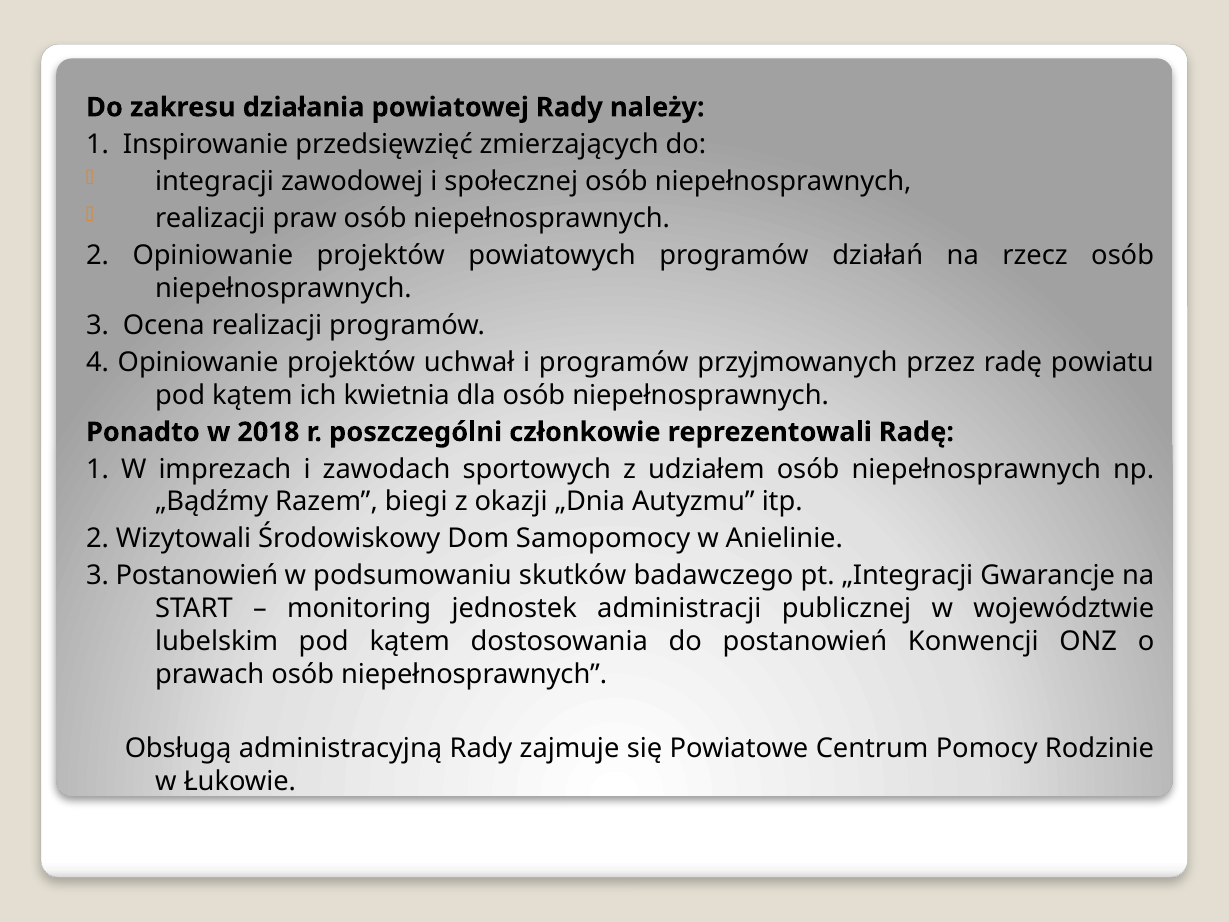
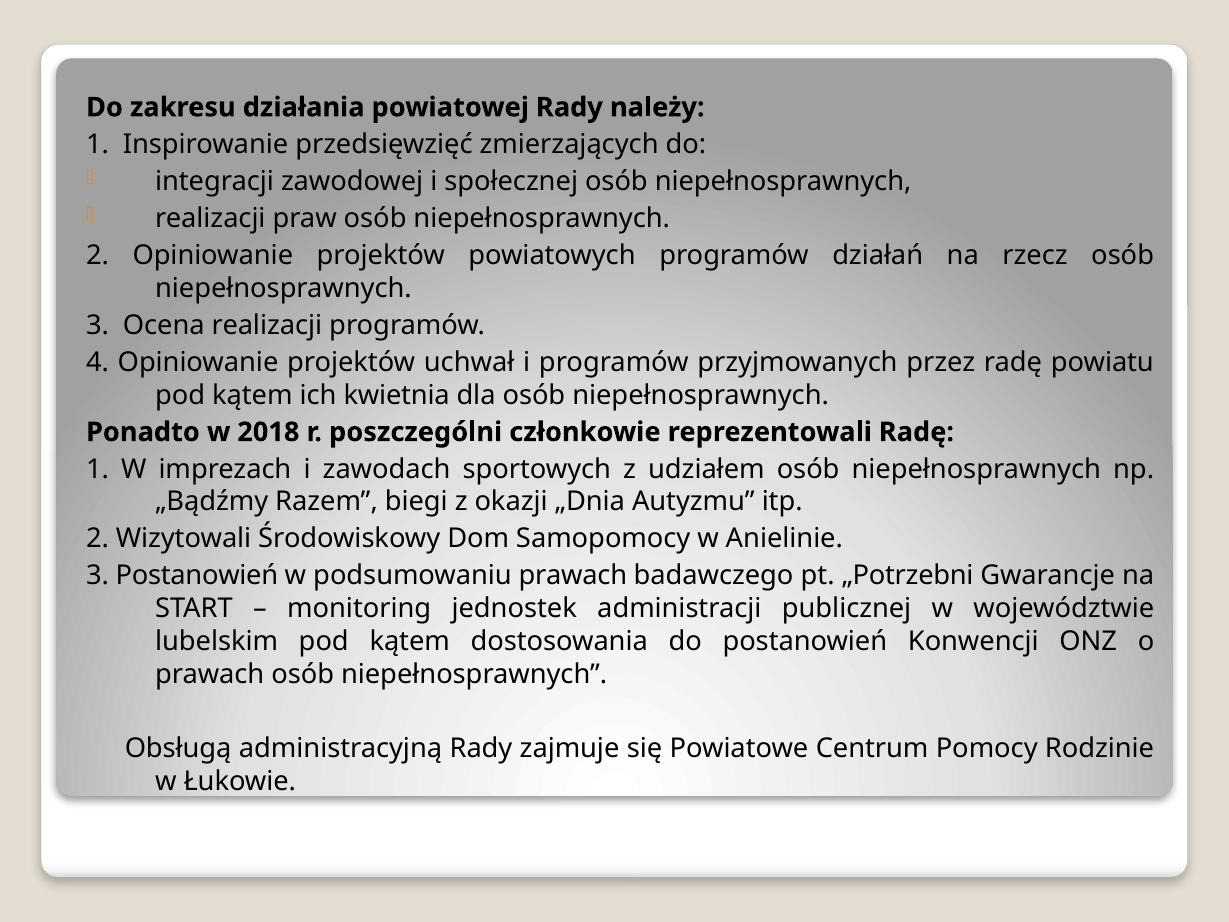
podsumowaniu skutków: skutków -> prawach (573, 576)
„Integracji: „Integracji -> „Potrzebni (908, 576)
